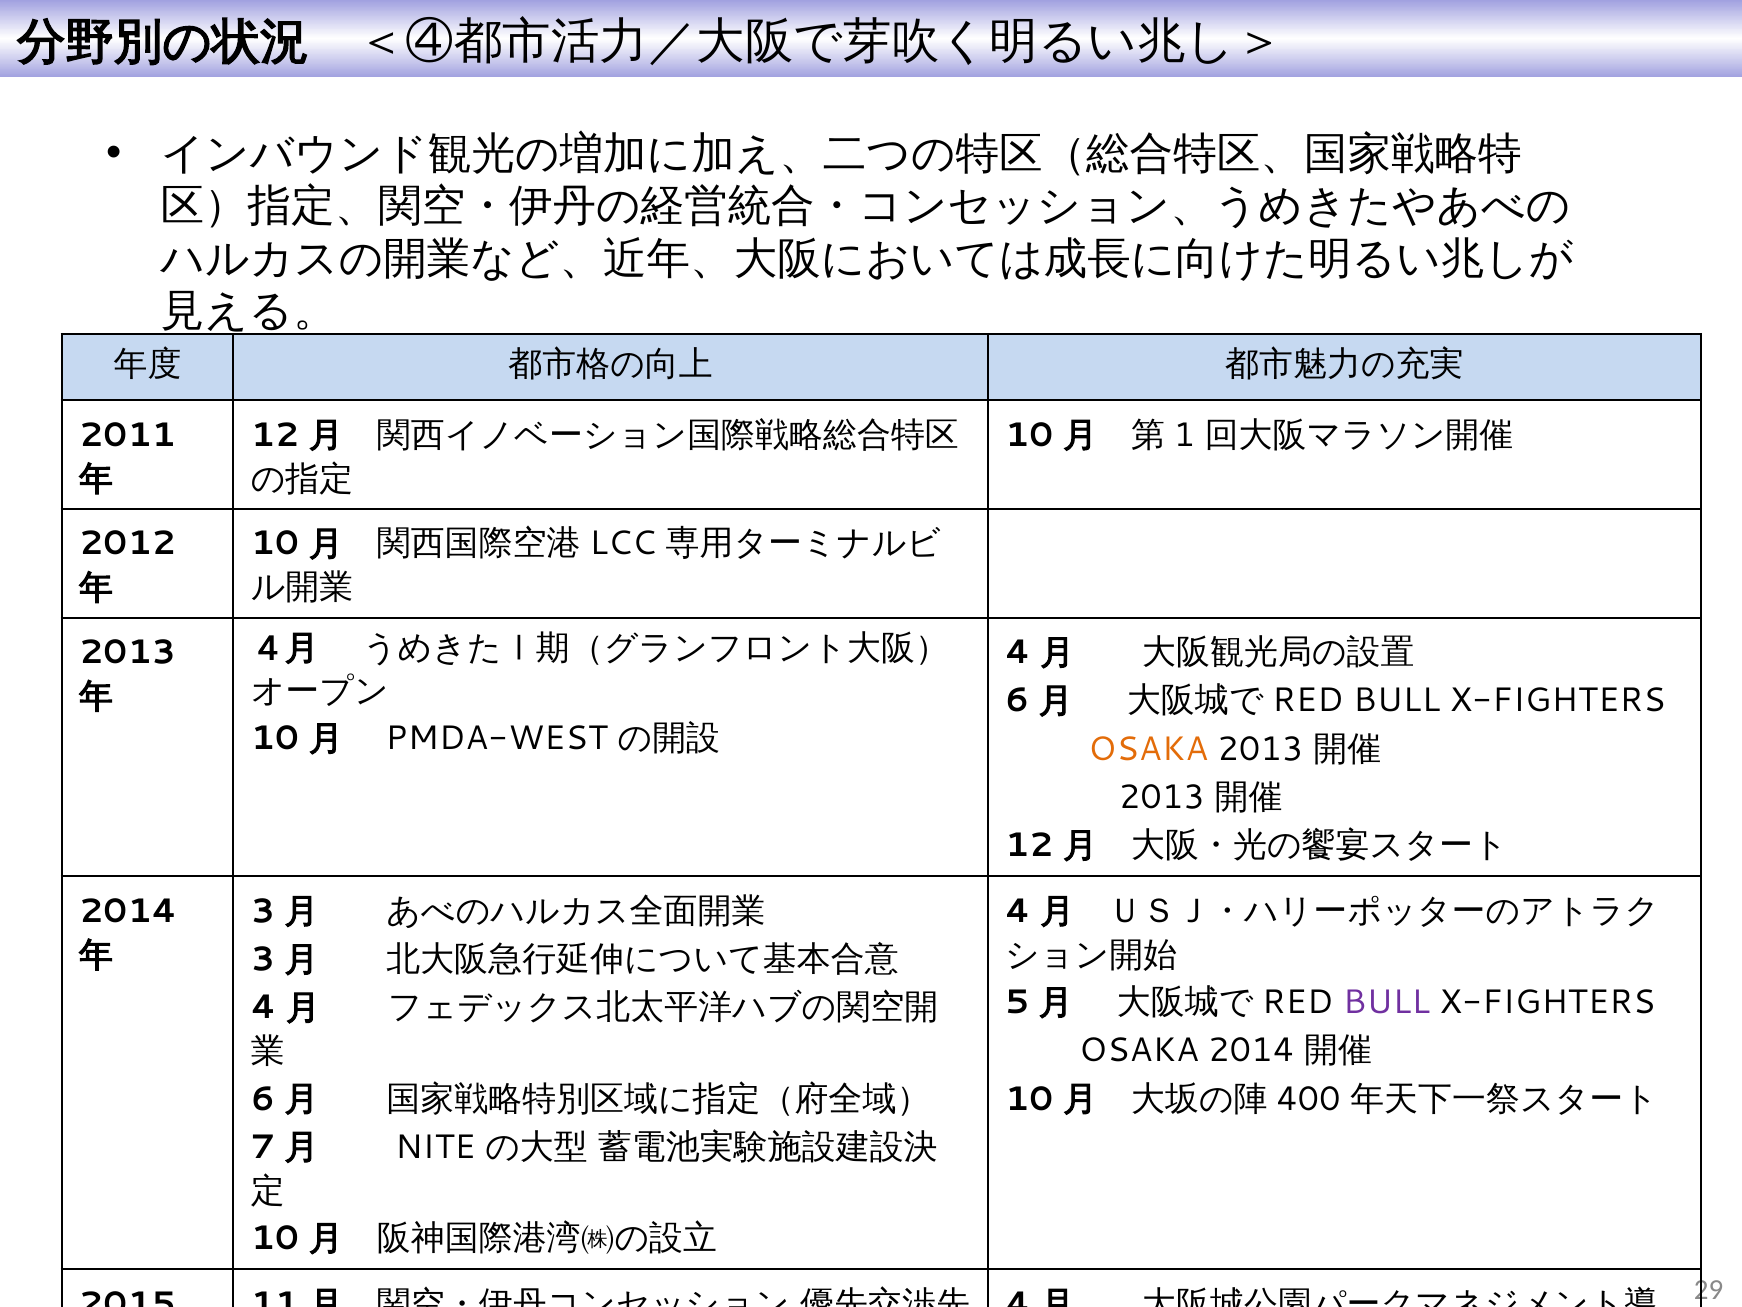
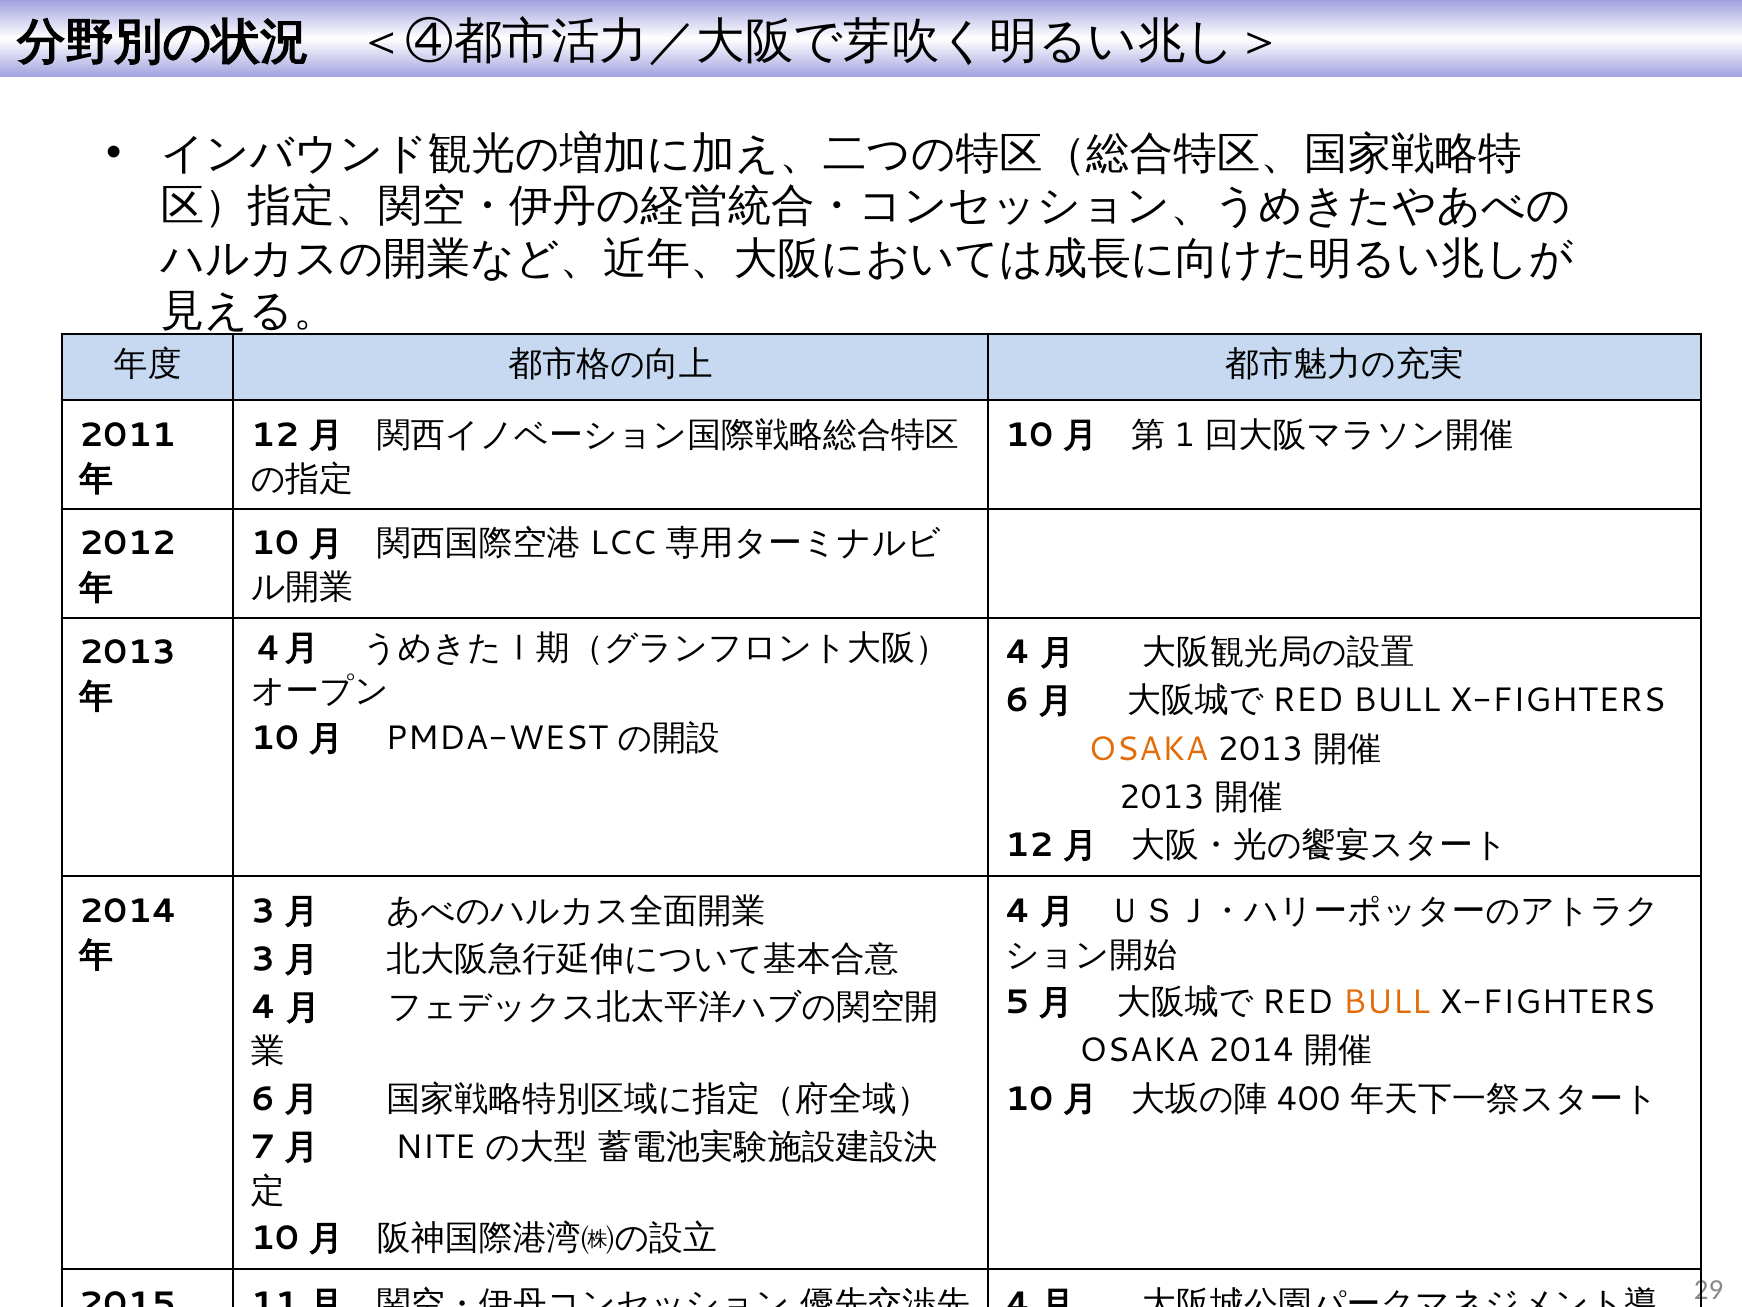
BULL colour: purple -> orange (1386, 1002)
